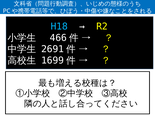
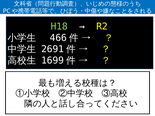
H18 colour: light blue -> light green (59, 26)
